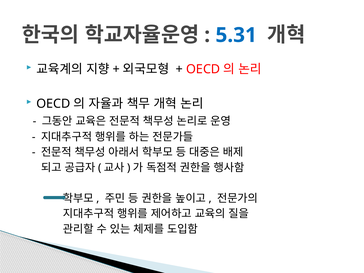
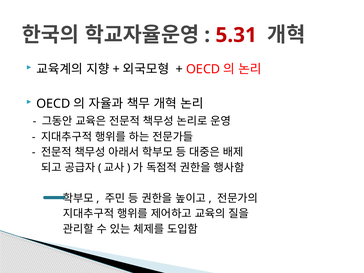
5.31 colour: blue -> red (236, 35)
